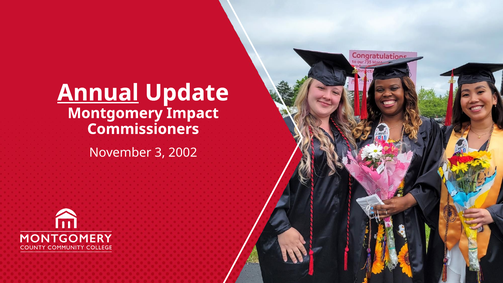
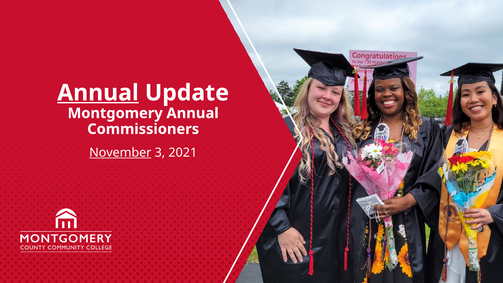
Montgomery Impact: Impact -> Annual (193, 113)
November underline: none -> present (120, 153)
2002: 2002 -> 2021 (183, 153)
